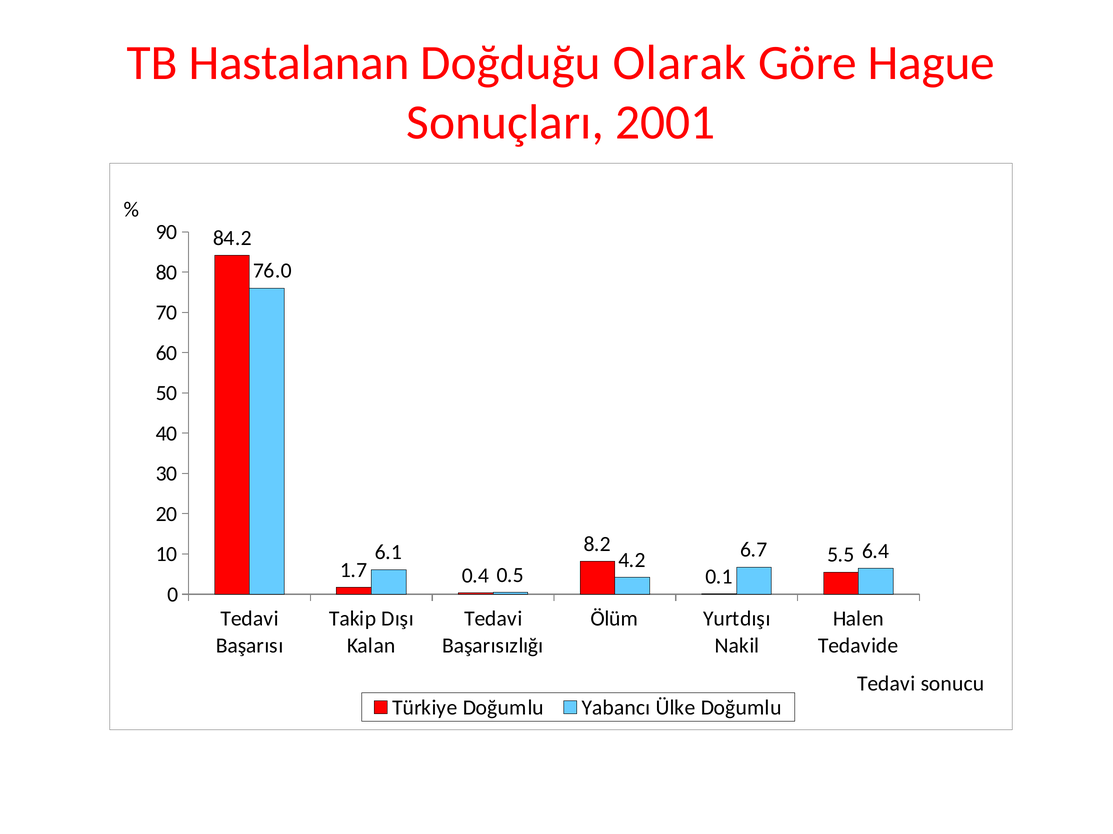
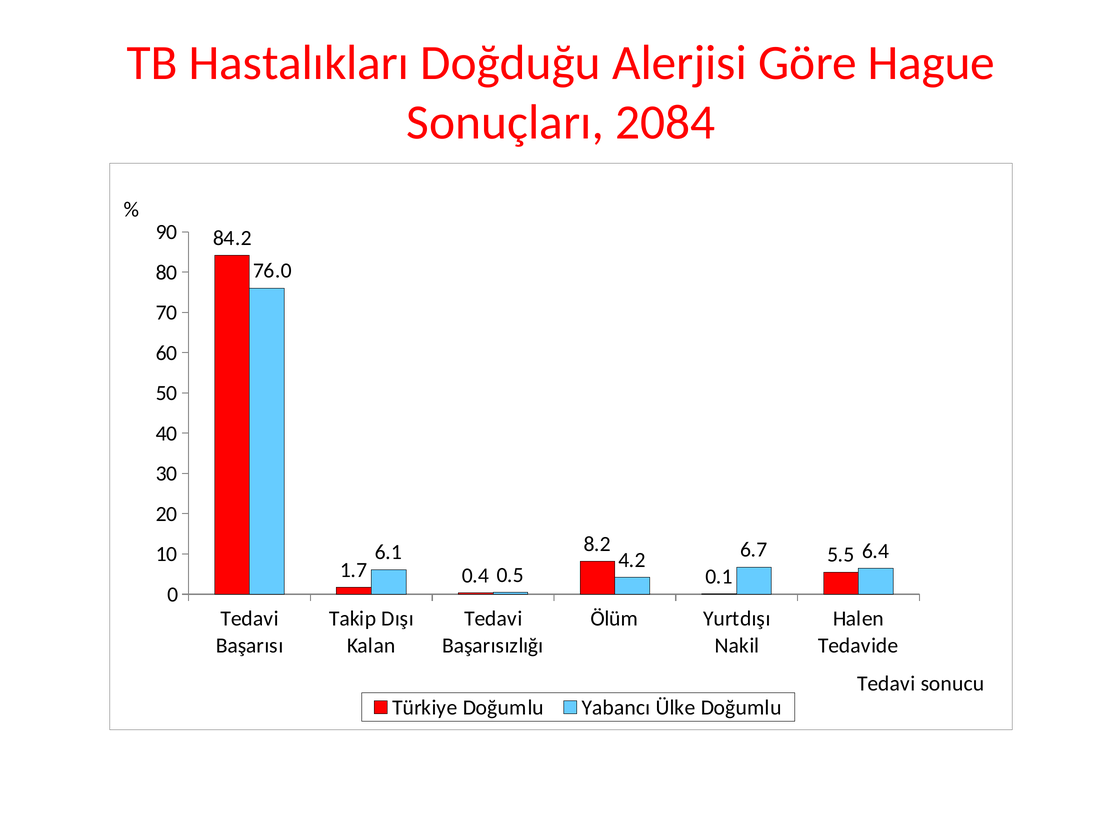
Hastalanan: Hastalanan -> Hastalıkları (299, 63)
Olarak: Olarak -> Alerjisi (680, 63)
2001: 2001 -> 2084 (665, 122)
